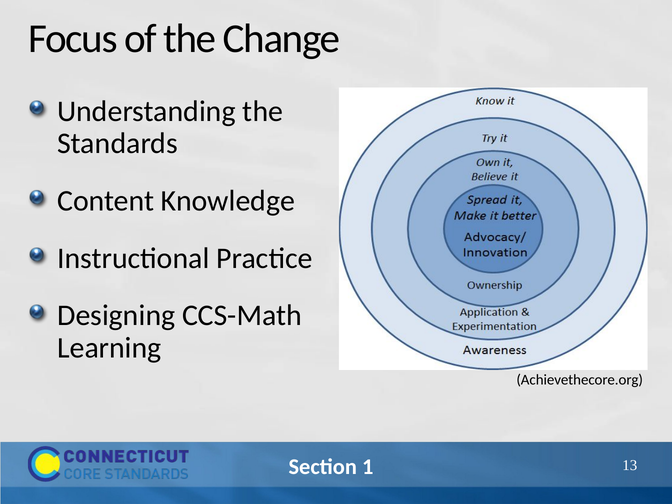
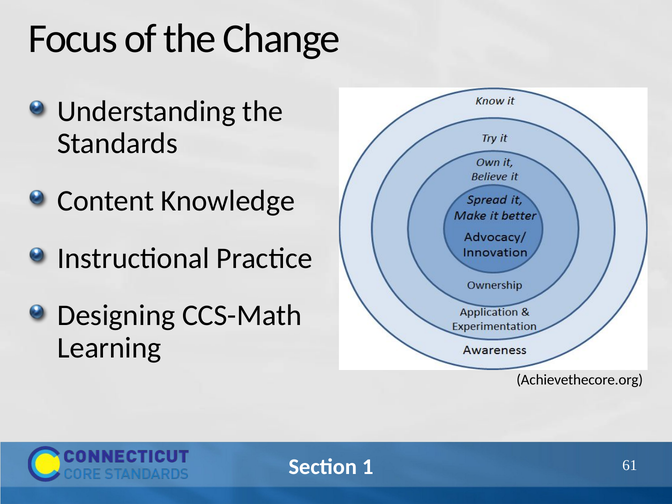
13: 13 -> 61 (630, 465)
